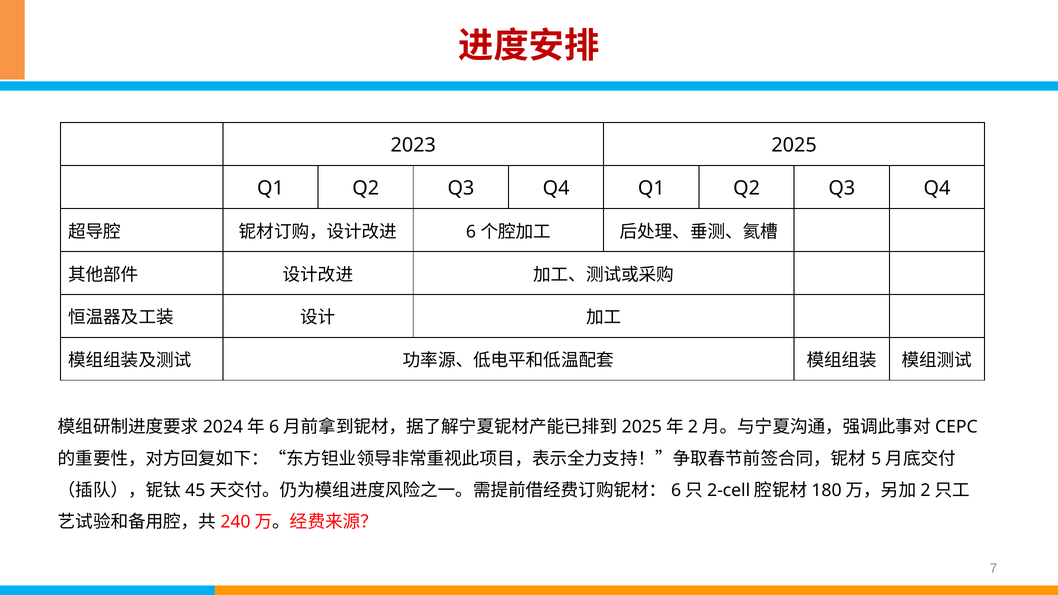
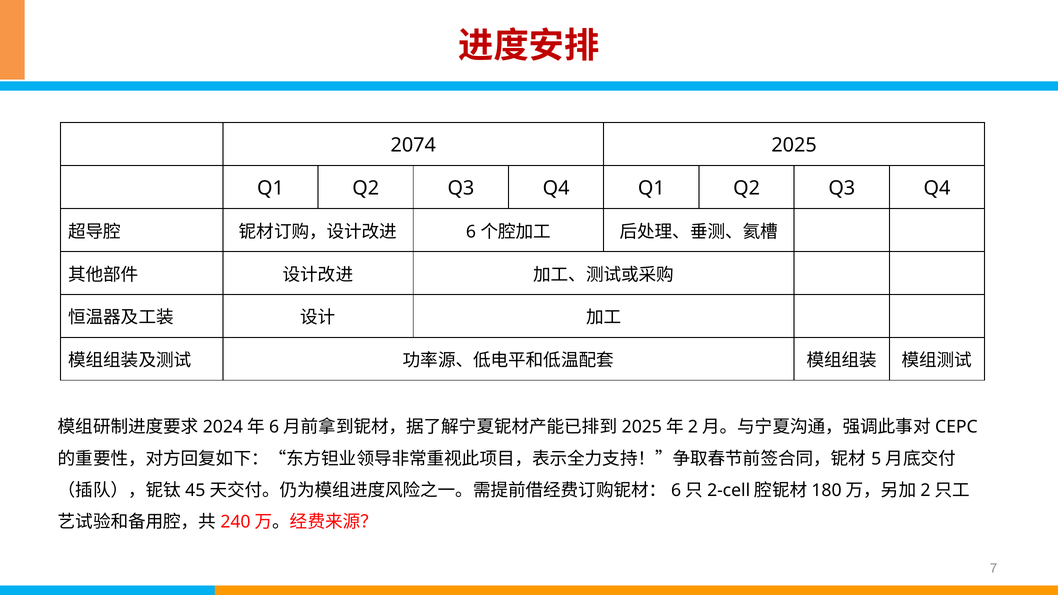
2023: 2023 -> 2074 (413, 145)
